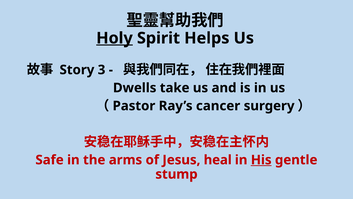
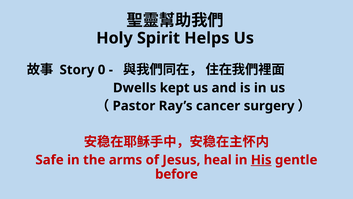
Holy underline: present -> none (114, 38)
3: 3 -> 0 (102, 70)
take: take -> kept (175, 88)
stump: stump -> before (177, 174)
